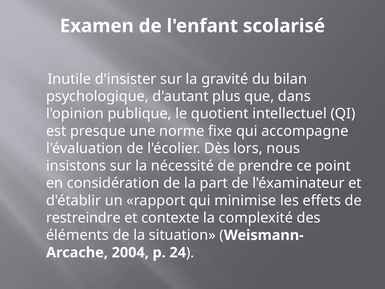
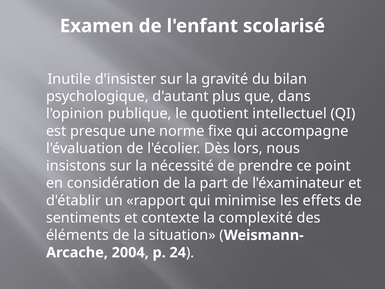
restreindre: restreindre -> sentiments (83, 218)
